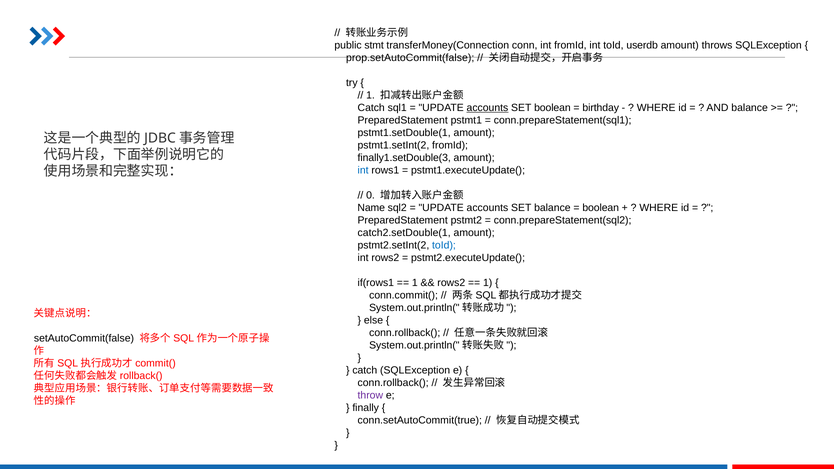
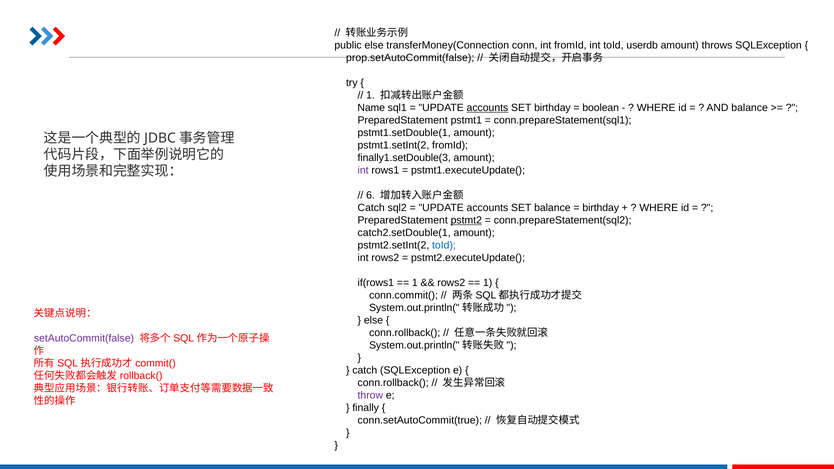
public stmt: stmt -> else (374, 45)
Catch: Catch -> Name (371, 108)
SET boolean: boolean -> birthday (552, 108)
birthday: birthday -> boolean (601, 108)
int colour: blue -> purple (363, 170)
0: 0 -> 6 (371, 196)
Name: Name -> Catch (371, 208)
boolean: boolean -> birthday (601, 208)
pstmt2 underline: none -> present (466, 221)
setAutoCommit(false colour: black -> purple (84, 339)
